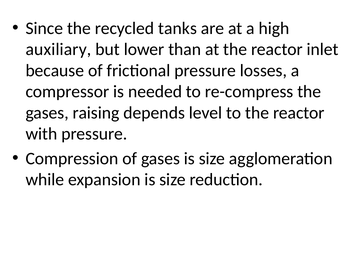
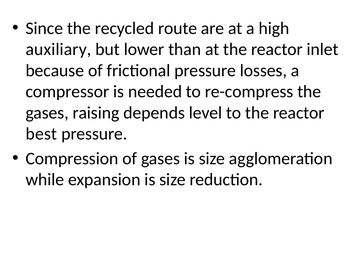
tanks: tanks -> route (178, 28)
with: with -> best (41, 134)
